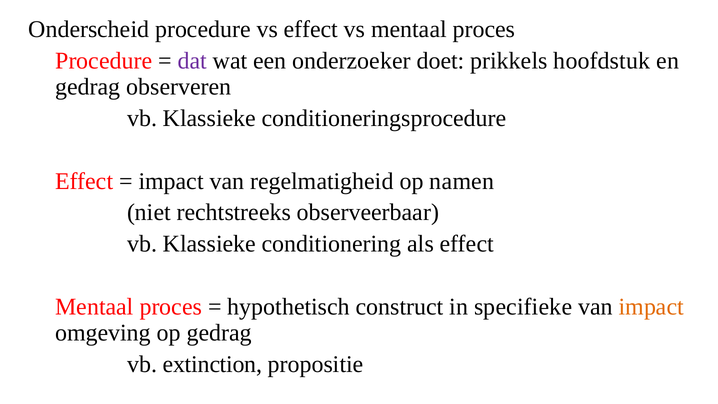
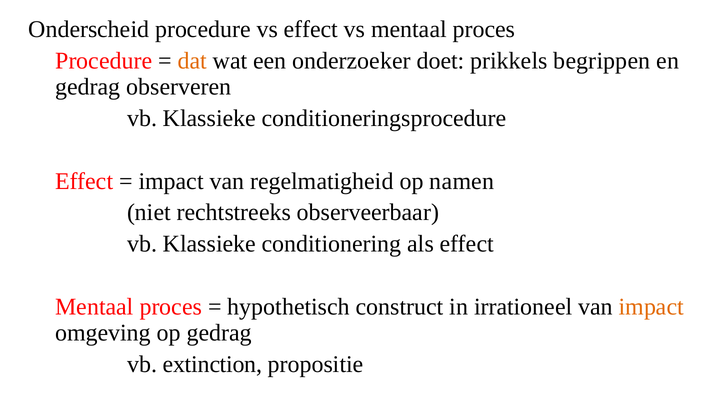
dat colour: purple -> orange (192, 61)
hoofdstuk: hoofdstuk -> begrippen (602, 61)
specifieke: specifieke -> irrationeel (523, 307)
